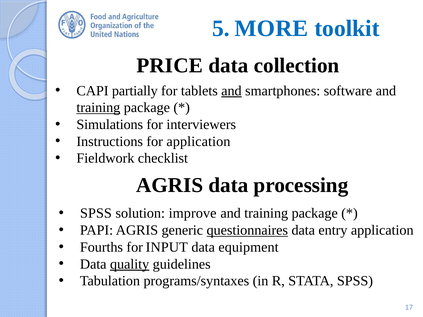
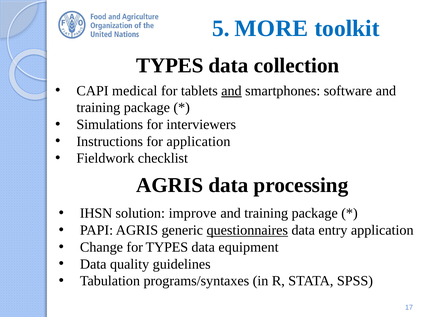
PRICE: PRICE -> TYPES (170, 66)
partially: partially -> medical (135, 91)
training underline: present -> none (98, 108)
SPSS: SPSS -> IHSN (96, 214)
Fourths: Fourths -> Change (101, 247)
for INPUT: INPUT -> TYPES (167, 247)
quality underline: present -> none (130, 264)
